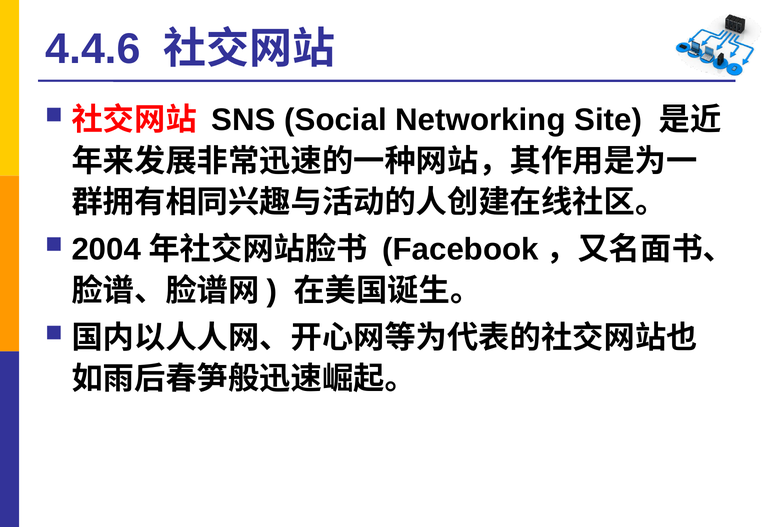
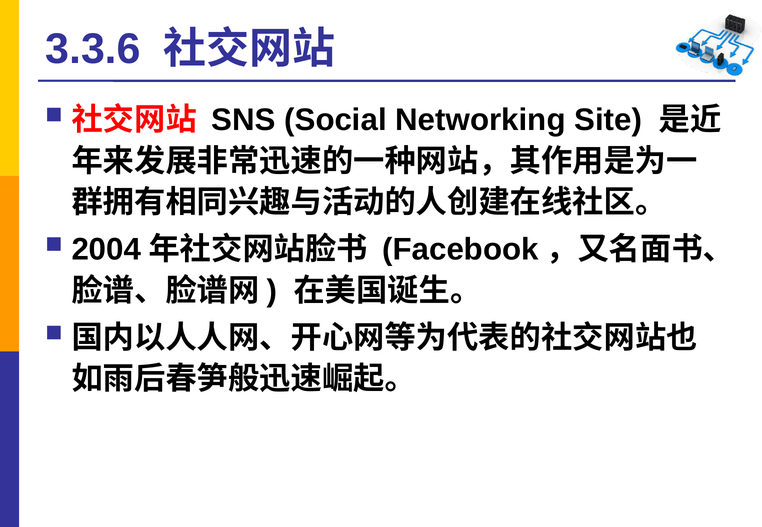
4.4.6: 4.4.6 -> 3.3.6 (93, 49)
